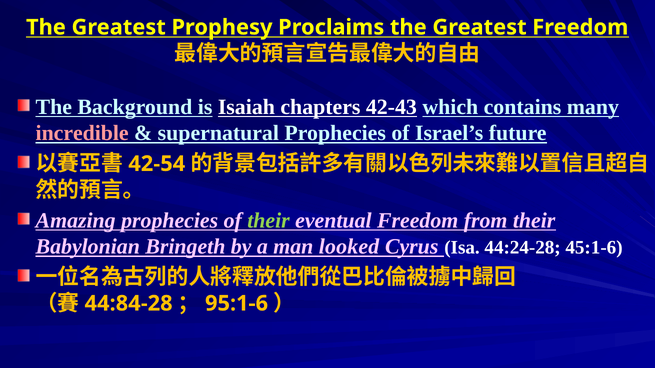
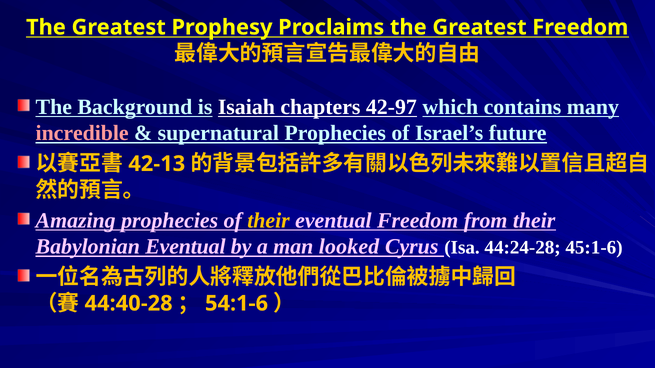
42-43: 42-43 -> 42-97 (391, 107)
42-54: 42-54 -> 42-13 (157, 164)
their colour: light green -> yellow (268, 221)
Babylonian Bringeth: Bringeth -> Eventual (185, 247)
44:84-28: 44:84-28 -> 44:40-28 (129, 304)
95:1-6: 95:1-6 -> 54:1-6 (237, 304)
